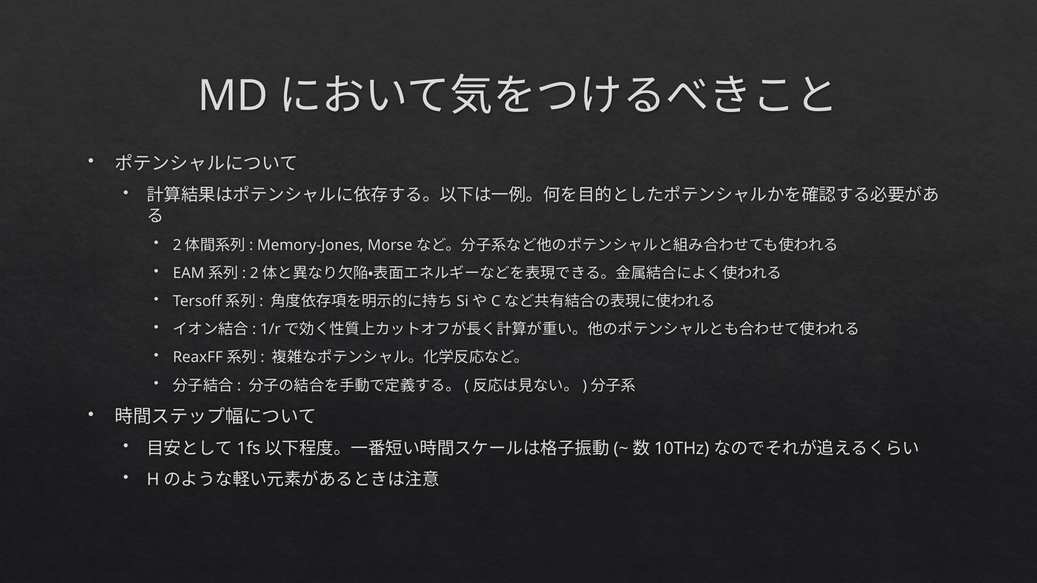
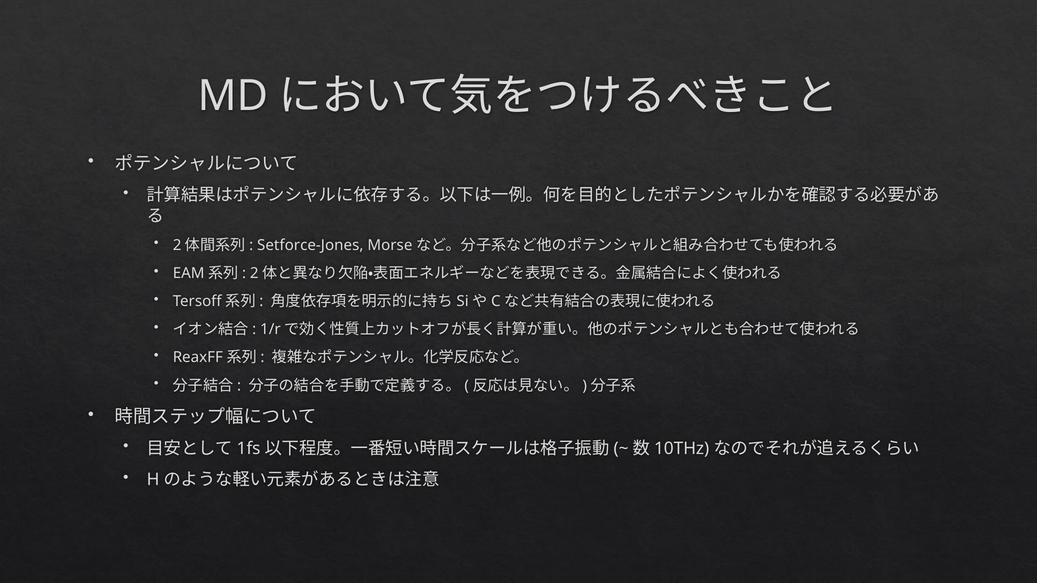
Memory-Jones: Memory-Jones -> Setforce-Jones (310, 245)
